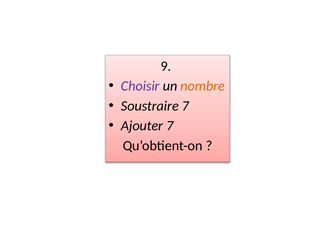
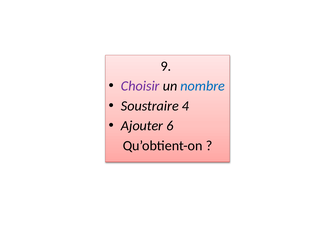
nombre colour: orange -> blue (203, 86)
Soustraire 7: 7 -> 4 (185, 106)
Ajouter 7: 7 -> 6 (170, 126)
